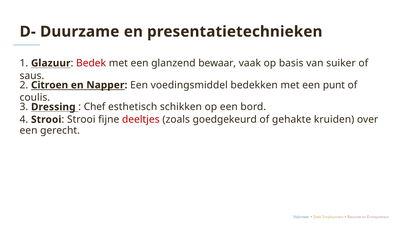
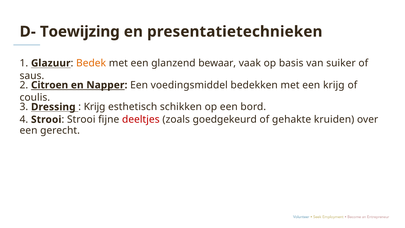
Duurzame: Duurzame -> Toewijzing (80, 32)
Bedek colour: red -> orange (91, 63)
een punt: punt -> krijg (334, 85)
Chef: Chef -> Krijg (95, 107)
